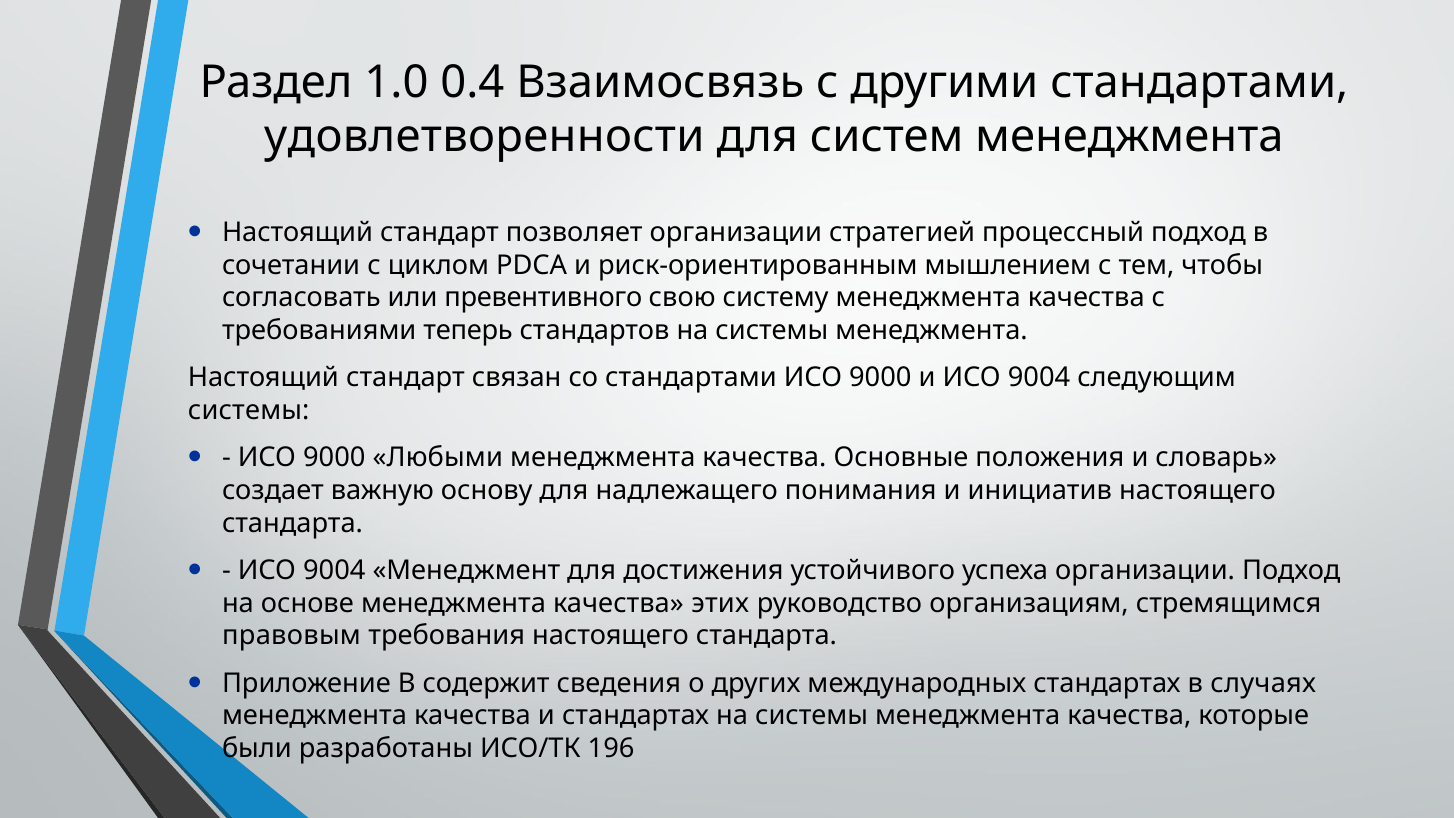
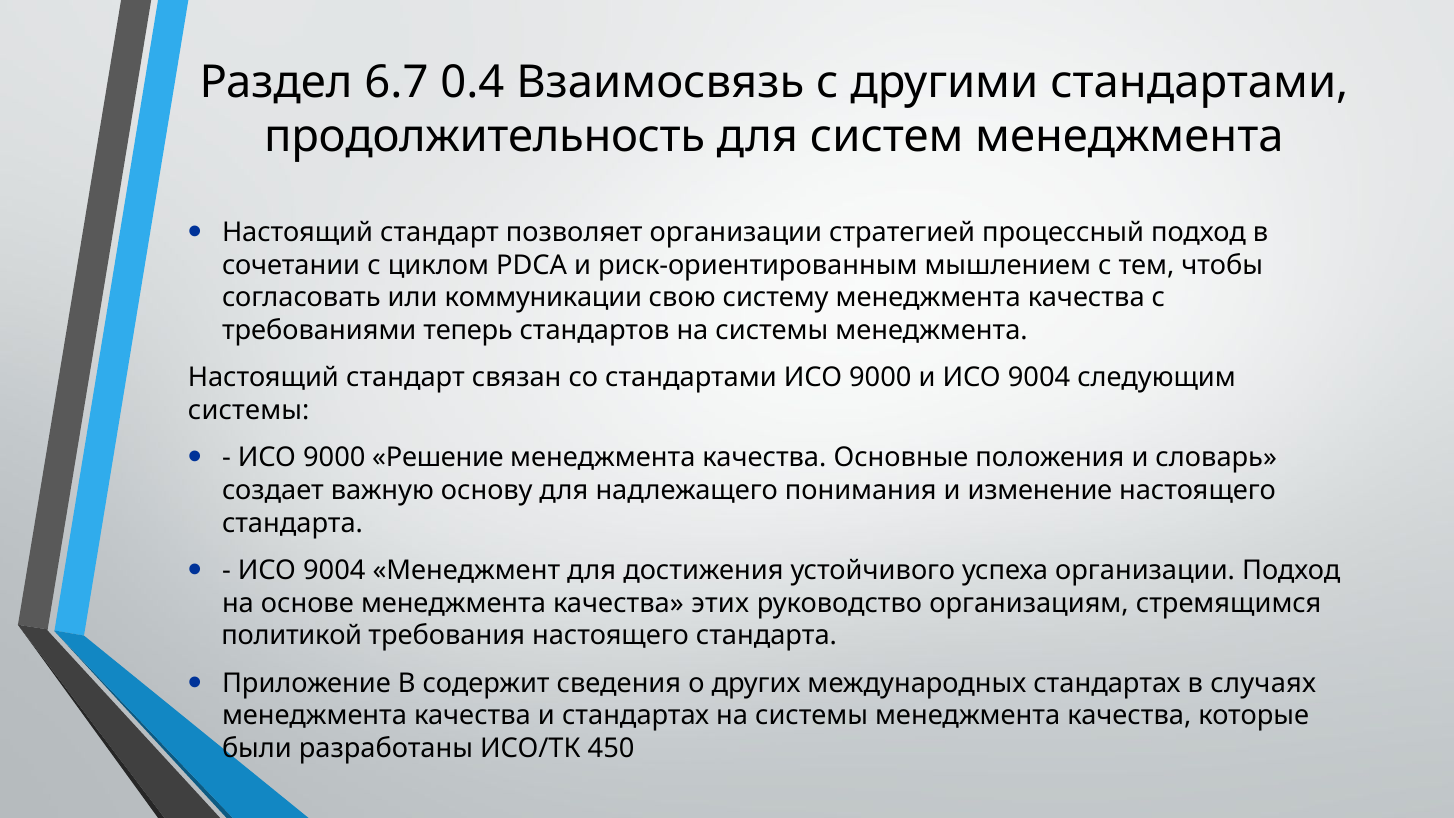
1.0: 1.0 -> 6.7 (396, 82)
удовлетворенности: удовлетворенности -> продолжительность (485, 137)
превентивного: превентивного -> коммуникации (543, 298)
Любыми: Любыми -> Решение (438, 458)
инициатив: инициатив -> изменение (1040, 490)
правовым: правовым -> политикой (292, 636)
196: 196 -> 450 (611, 749)
